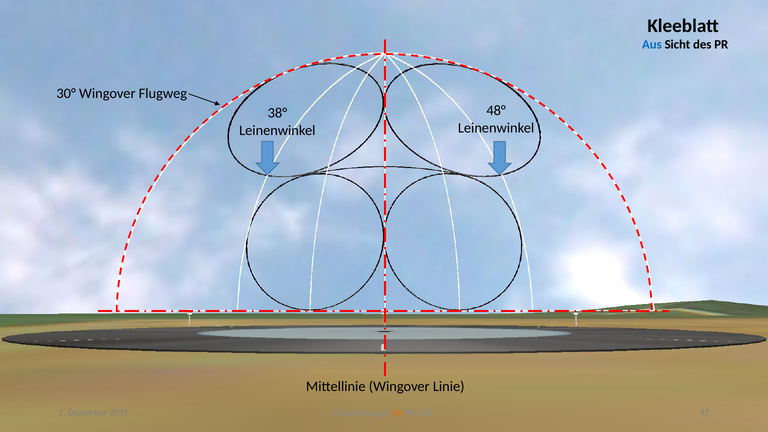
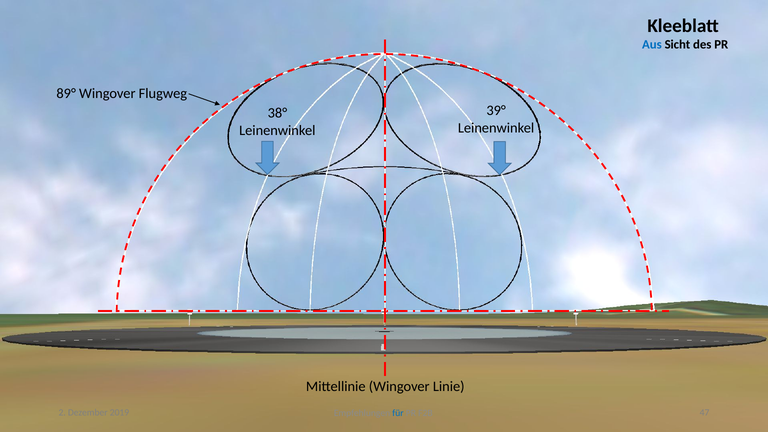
30°: 30° -> 89° (66, 94)
48°: 48° -> 39° (496, 111)
für colour: orange -> blue (398, 413)
